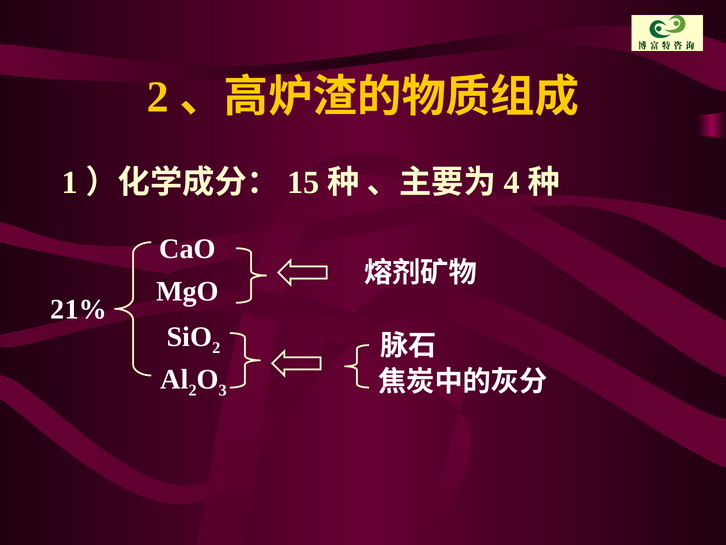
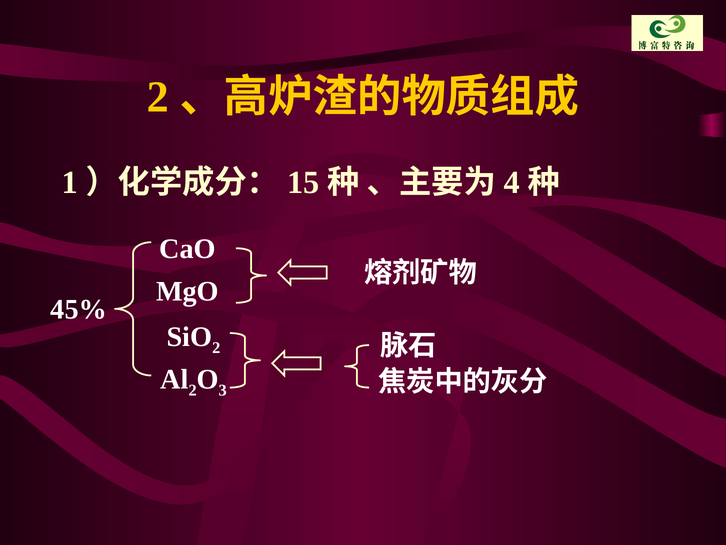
21%: 21% -> 45% (79, 309)
